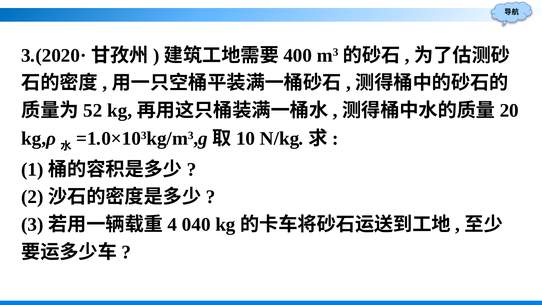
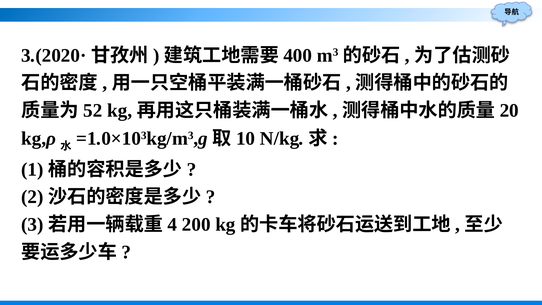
040: 040 -> 200 (196, 224)
